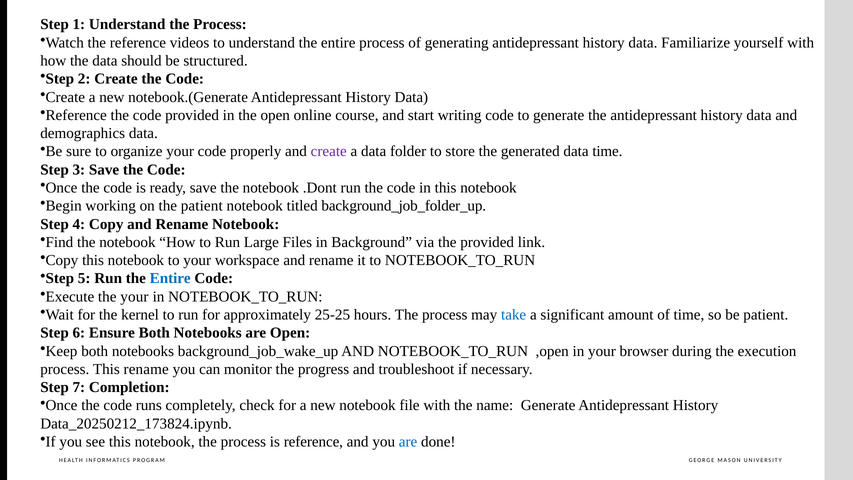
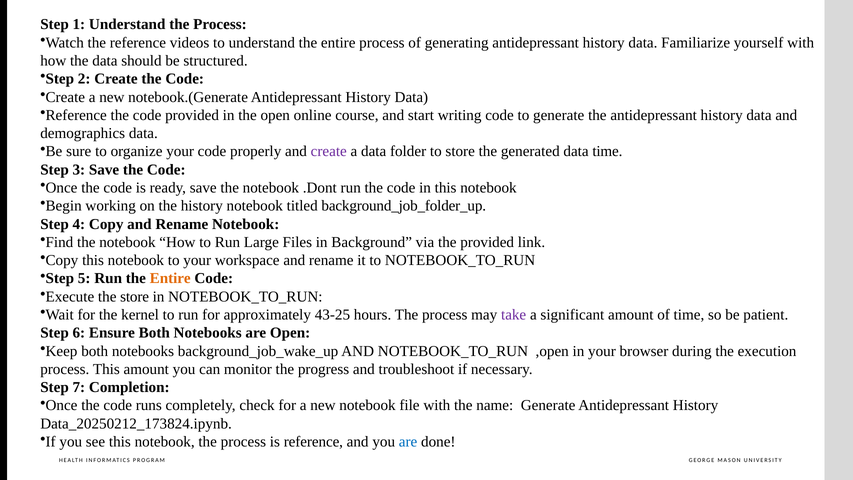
the patient: patient -> history (202, 206)
Entire colour: blue -> orange (170, 278)
the your: your -> store (135, 296)
25-25: 25-25 -> 43-25 (332, 315)
take colour: blue -> purple (514, 315)
This rename: rename -> amount (146, 369)
